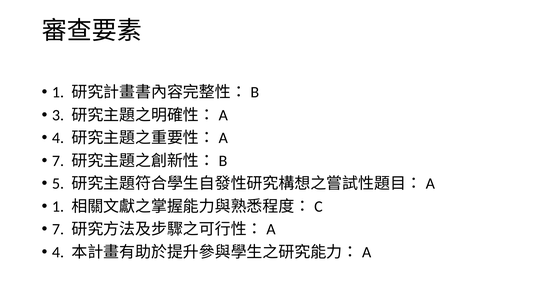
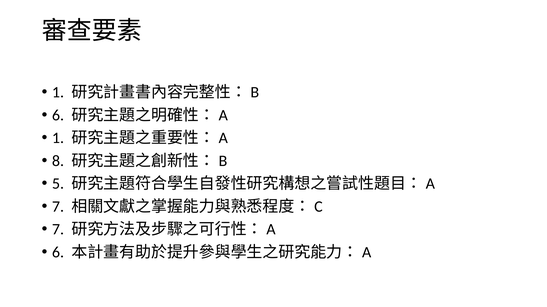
3: 3 -> 6 (58, 115)
4: 4 -> 1 (58, 138)
7: 7 -> 8 (58, 161)
1: 1 -> 7 (58, 207)
4: 4 -> 6 (58, 253)
